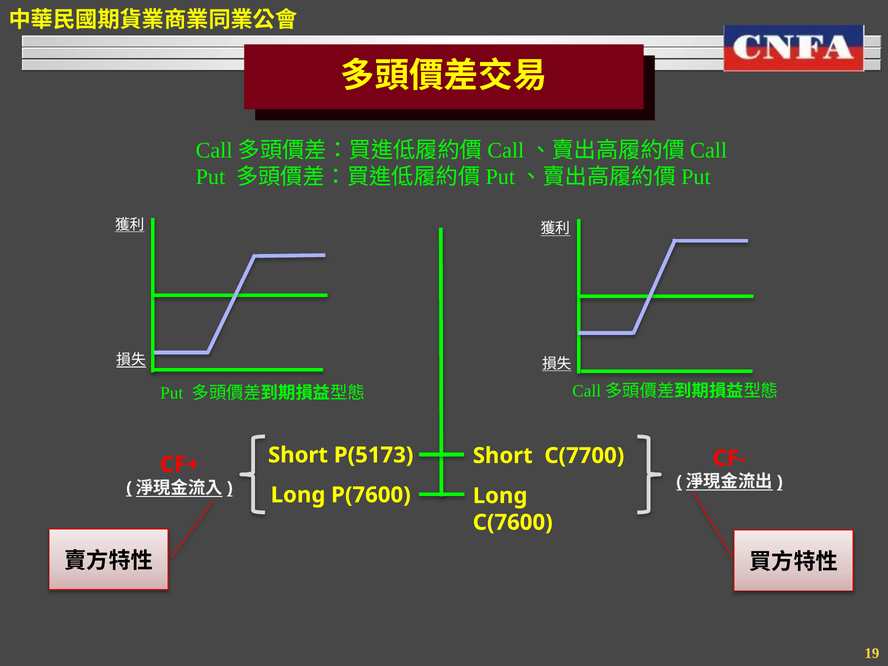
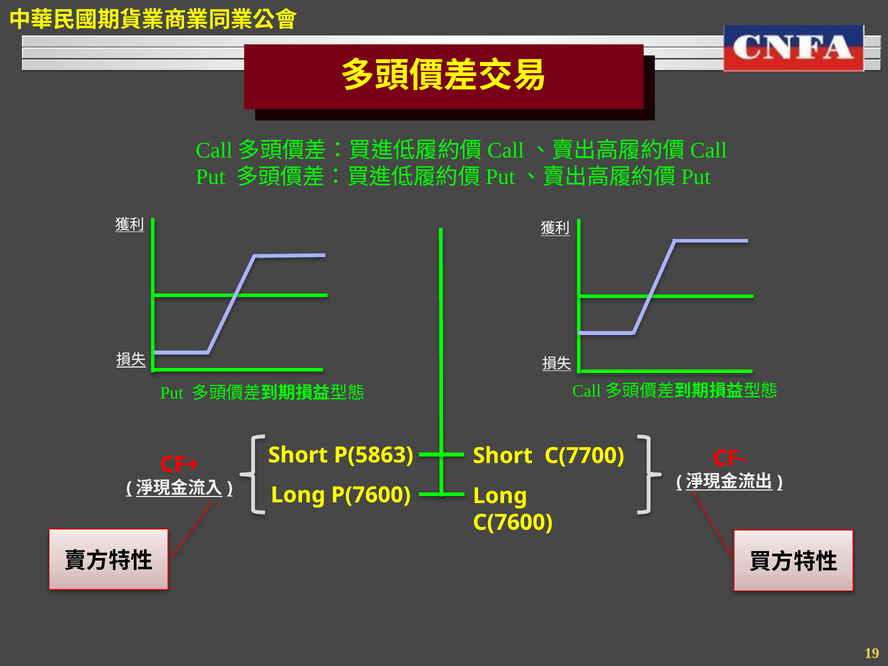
P(5173: P(5173 -> P(5863 (374, 455)
